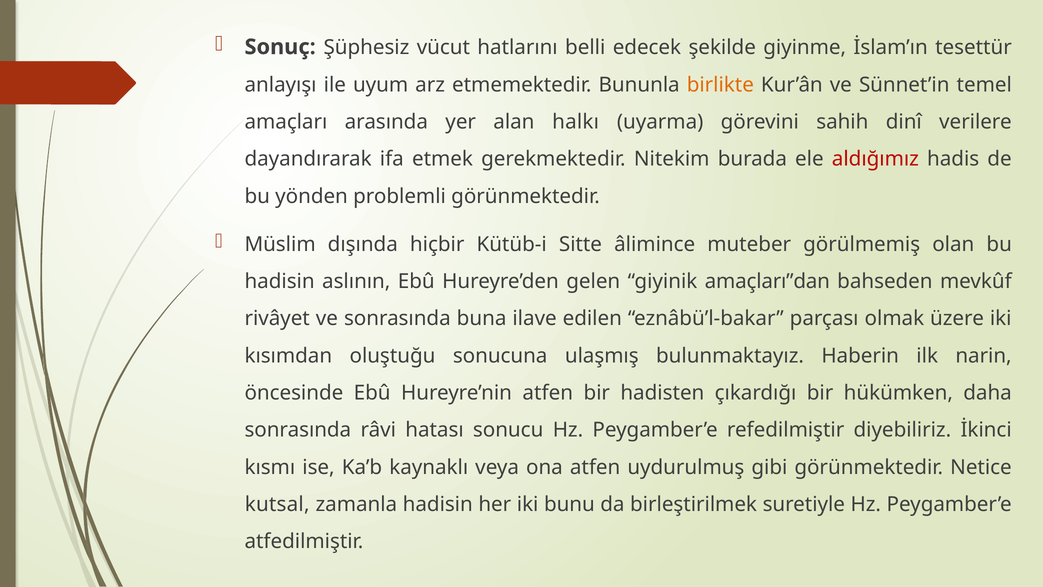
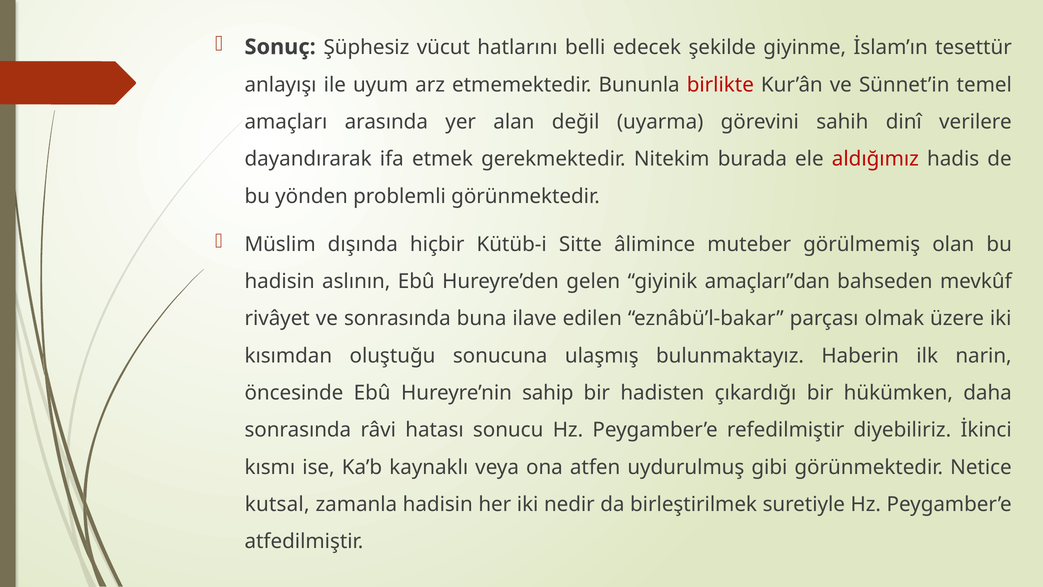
birlikte colour: orange -> red (720, 85)
halkı: halkı -> değil (576, 122)
Hureyre’nin atfen: atfen -> sahip (548, 393)
bunu: bunu -> nedir (569, 504)
